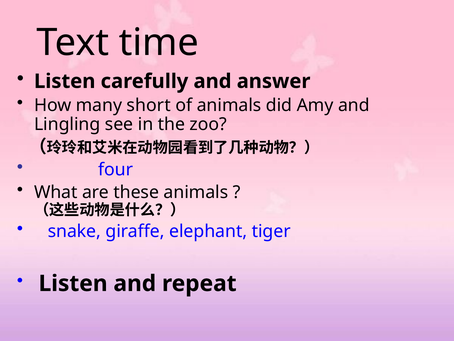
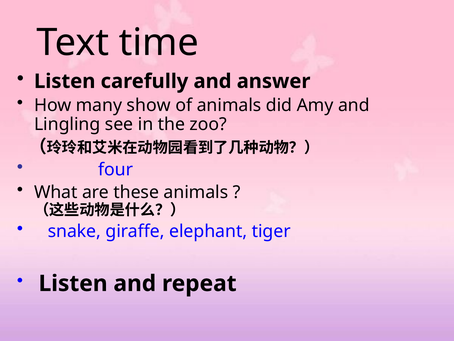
short: short -> show (149, 105)
